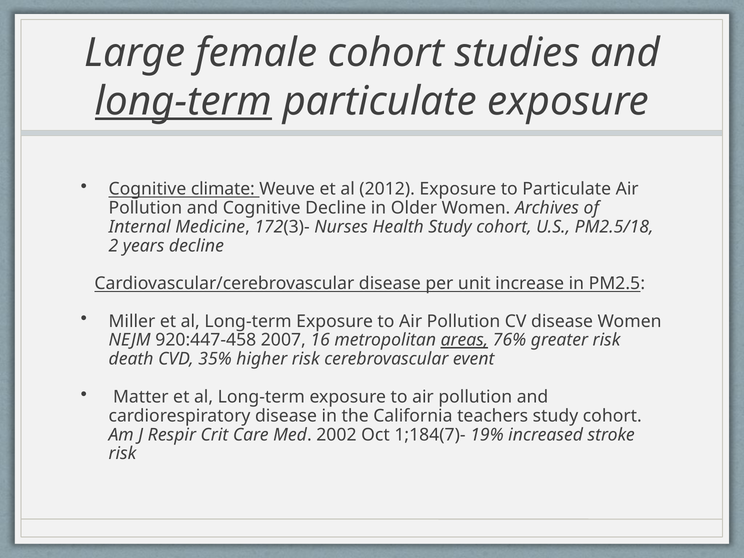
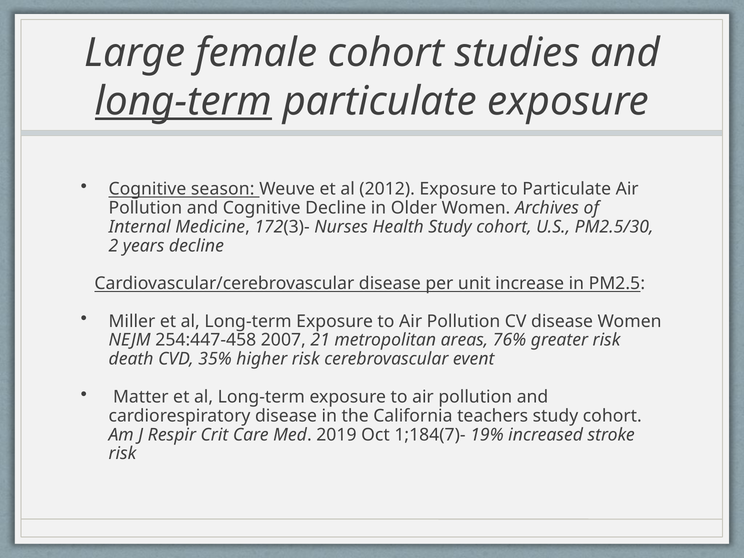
climate: climate -> season (223, 189)
PM2.5/18: PM2.5/18 -> PM2.5/30 (614, 227)
920:447-458: 920:447-458 -> 254:447-458 (206, 340)
16: 16 -> 21 (320, 340)
areas underline: present -> none (464, 340)
2002: 2002 -> 2019 (336, 435)
